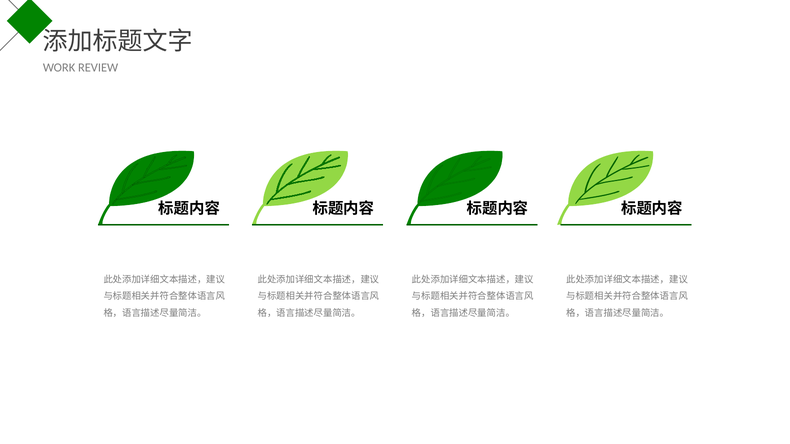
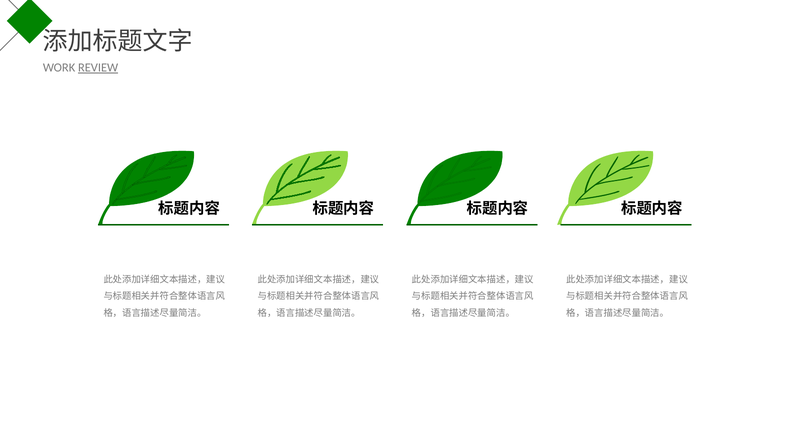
REVIEW underline: none -> present (98, 68)
